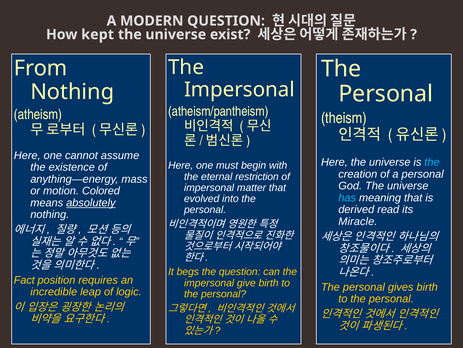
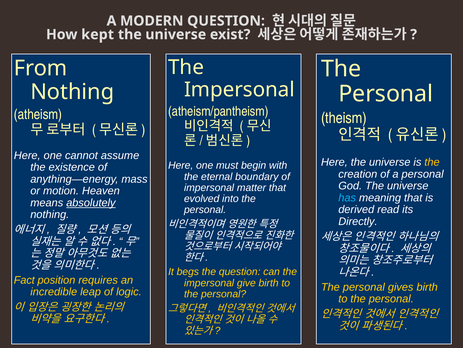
the colour: light blue -> yellow (432, 162)
restriction: restriction -> boundary (257, 176)
Colored: Colored -> Heaven (101, 190)
Miracle: Miracle -> Directly (358, 221)
